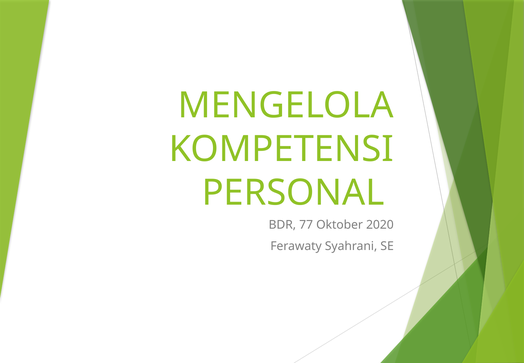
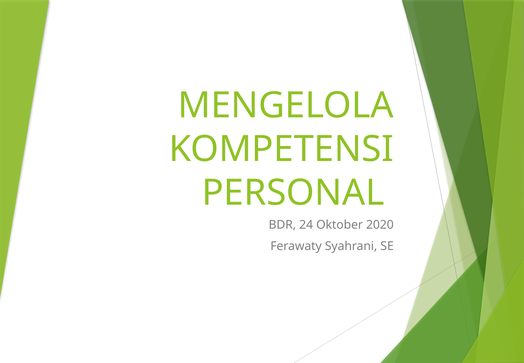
77: 77 -> 24 (306, 225)
